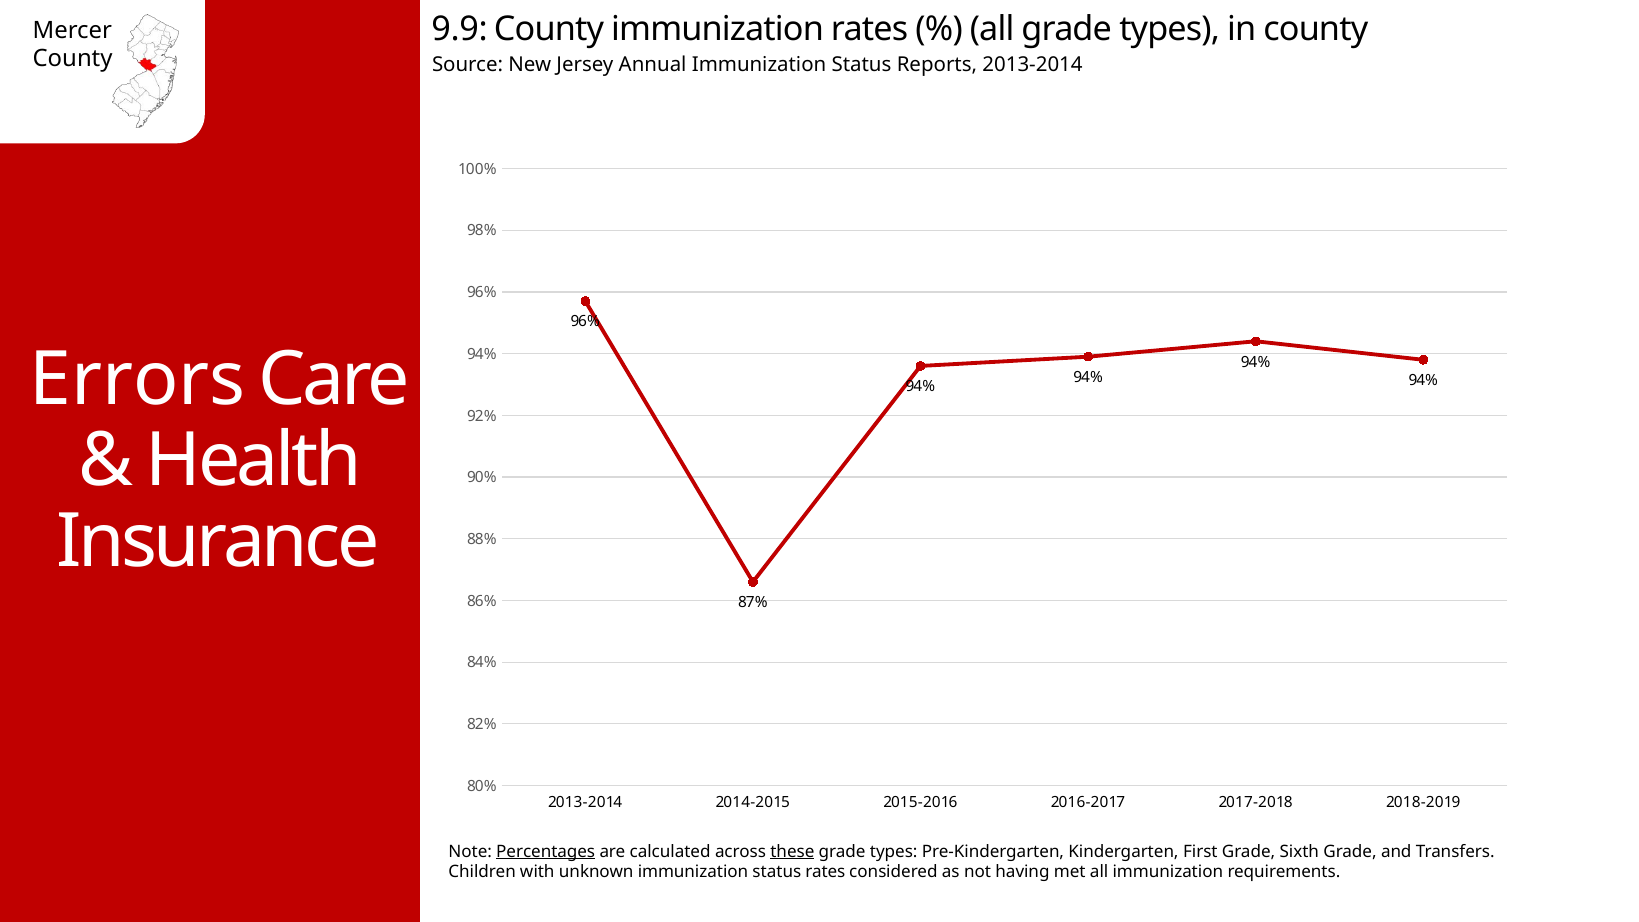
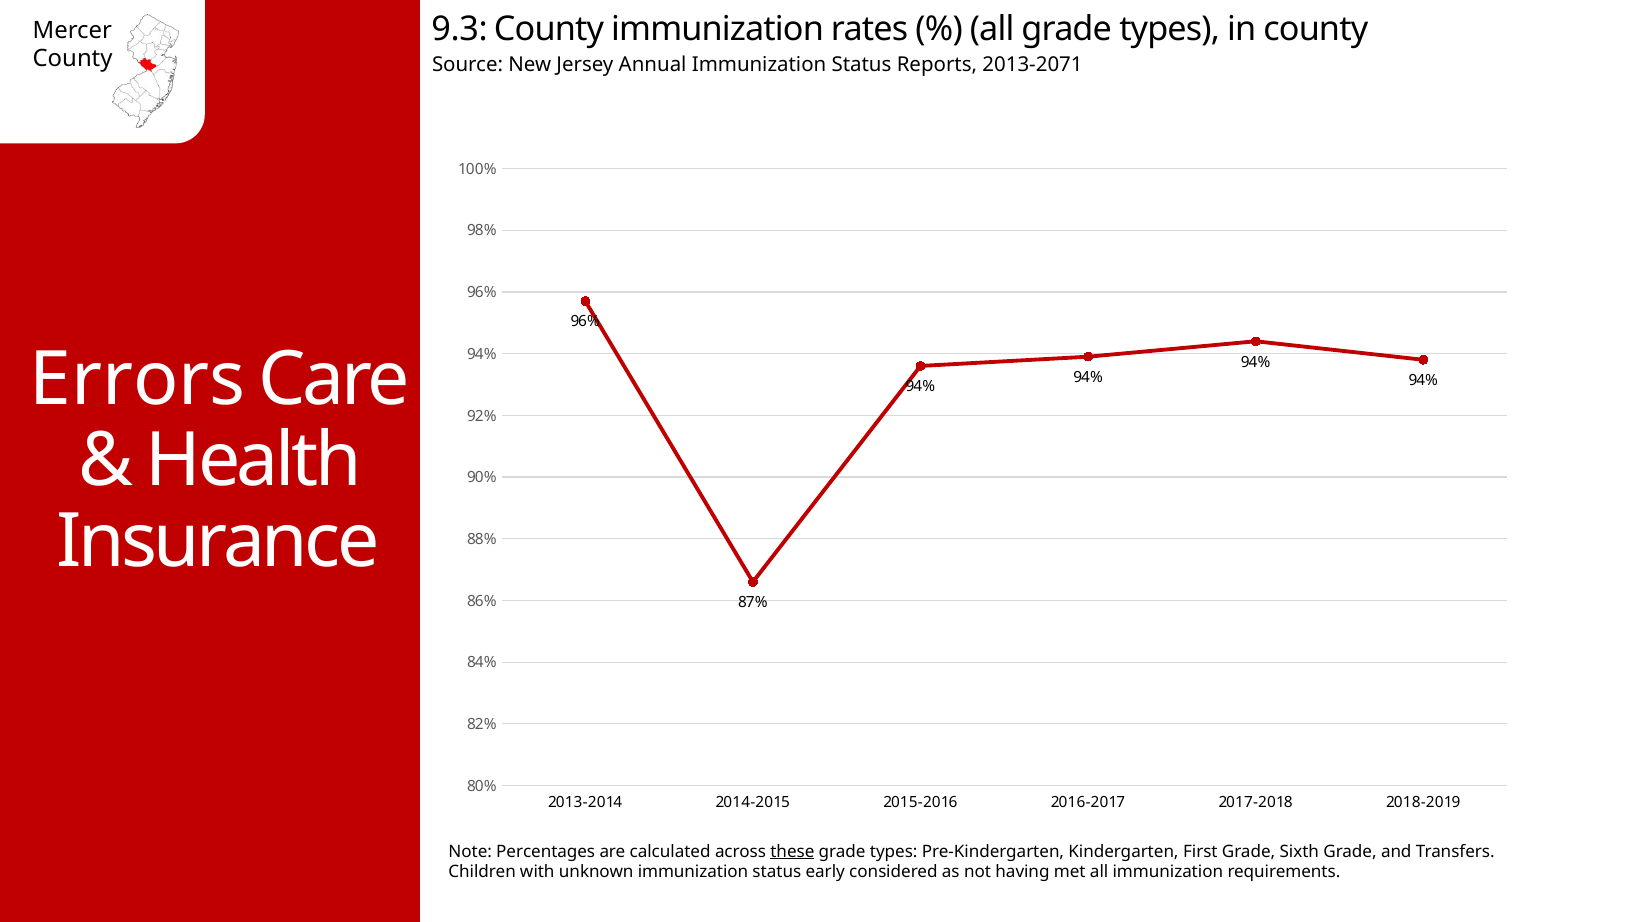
9.9: 9.9 -> 9.3 (460, 29)
Reports 2013-2014: 2013-2014 -> 2013-2071 (1033, 64)
Percentages underline: present -> none (546, 851)
status rates: rates -> early (825, 872)
